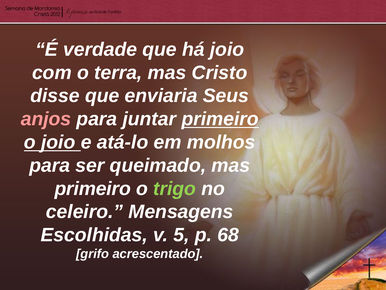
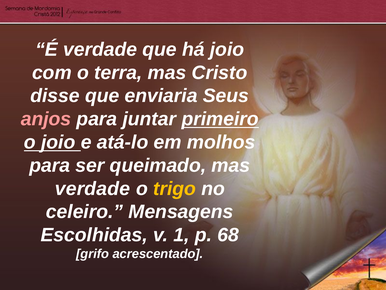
primeiro: primeiro -> verdade (93, 188)
trigo colour: light green -> yellow (175, 188)
5: 5 -> 1 (181, 235)
